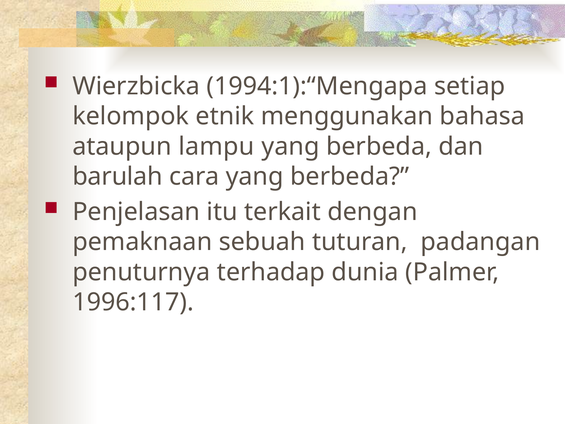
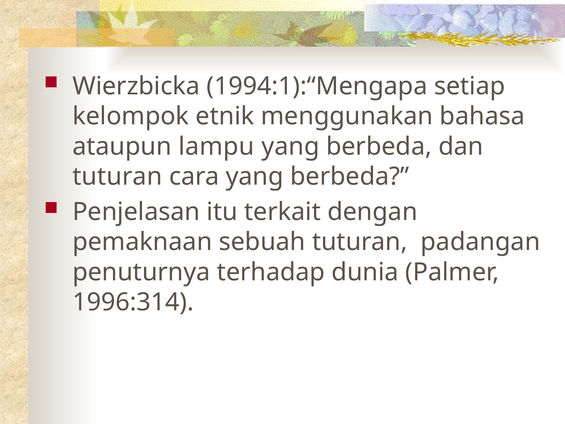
barulah: barulah -> tuturan (117, 177)
1996:117: 1996:117 -> 1996:314 (133, 302)
